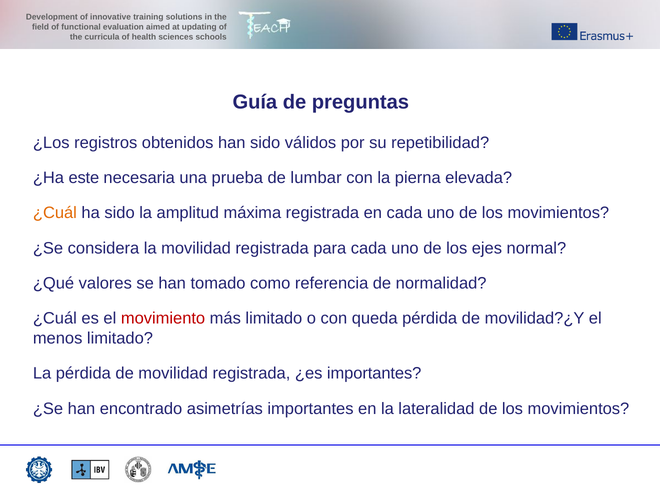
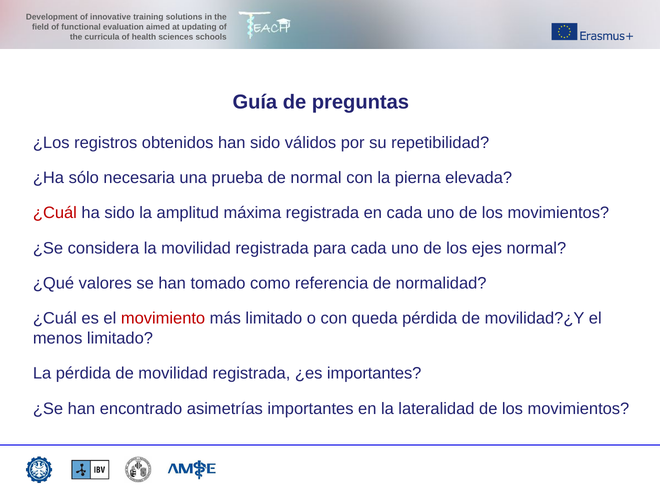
este: este -> sólo (84, 178)
de lumbar: lumbar -> normal (316, 178)
¿Cuál colour: orange -> red (55, 213)
